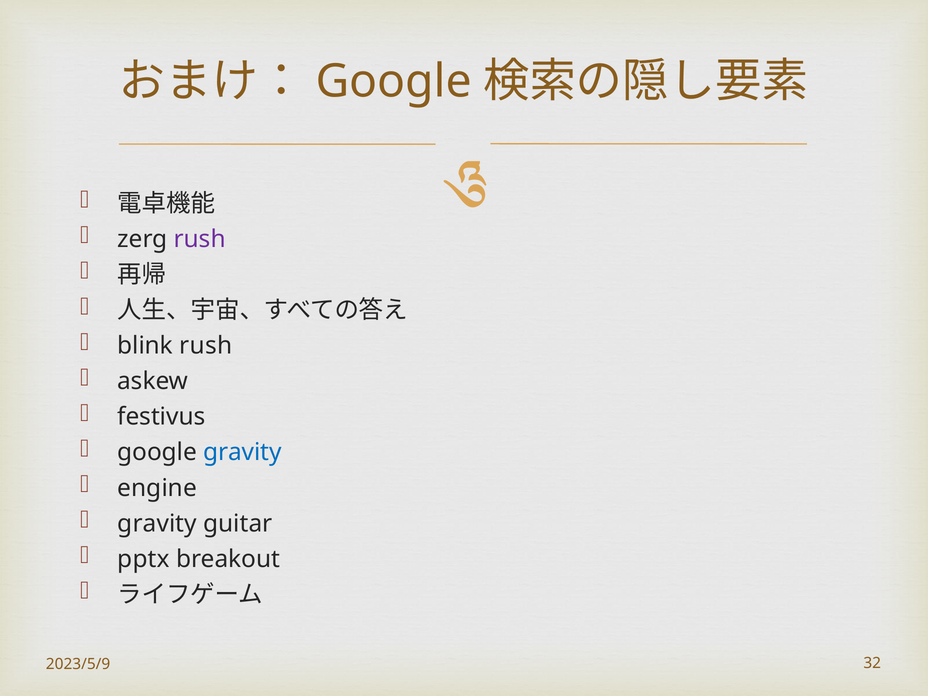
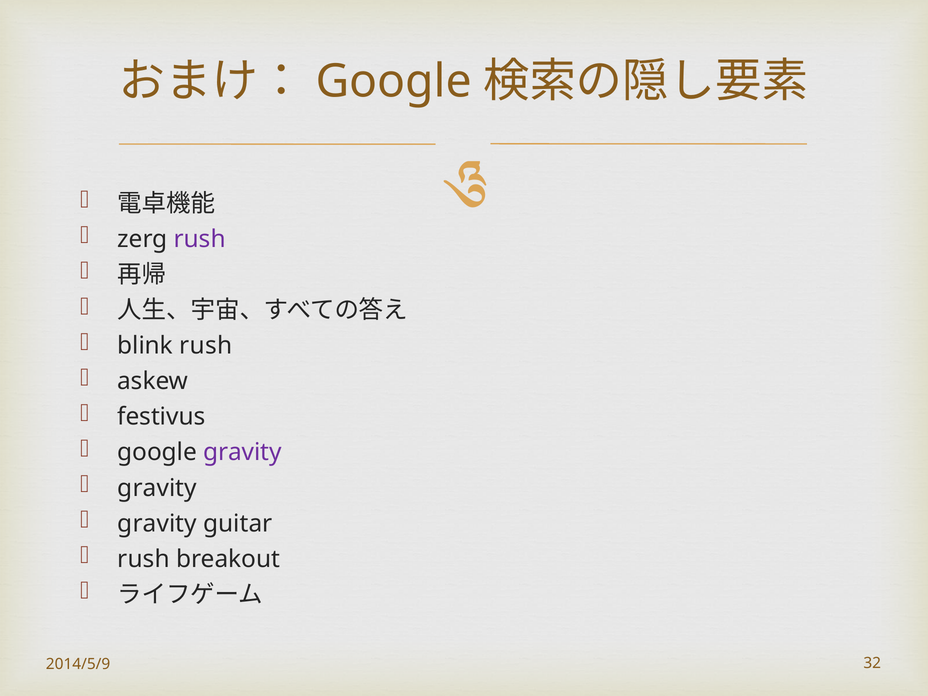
gravity colour: blue -> purple (242, 452)
engine: engine -> gravity (157, 488)
pptx: pptx -> rush (144, 559)
2023/5/9: 2023/5/9 -> 2014/5/9 (78, 664)
